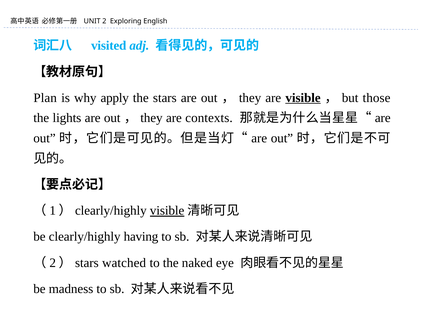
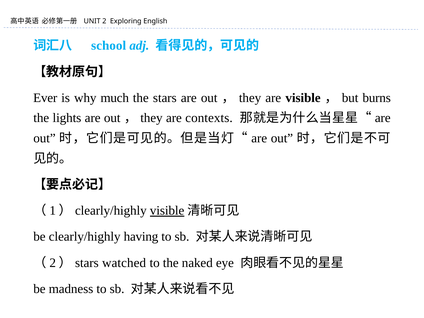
visited: visited -> school (109, 46)
Plan: Plan -> Ever (45, 98)
apply: apply -> much (115, 98)
visible underline: present -> none (303, 98)
those: those -> burns (377, 98)
